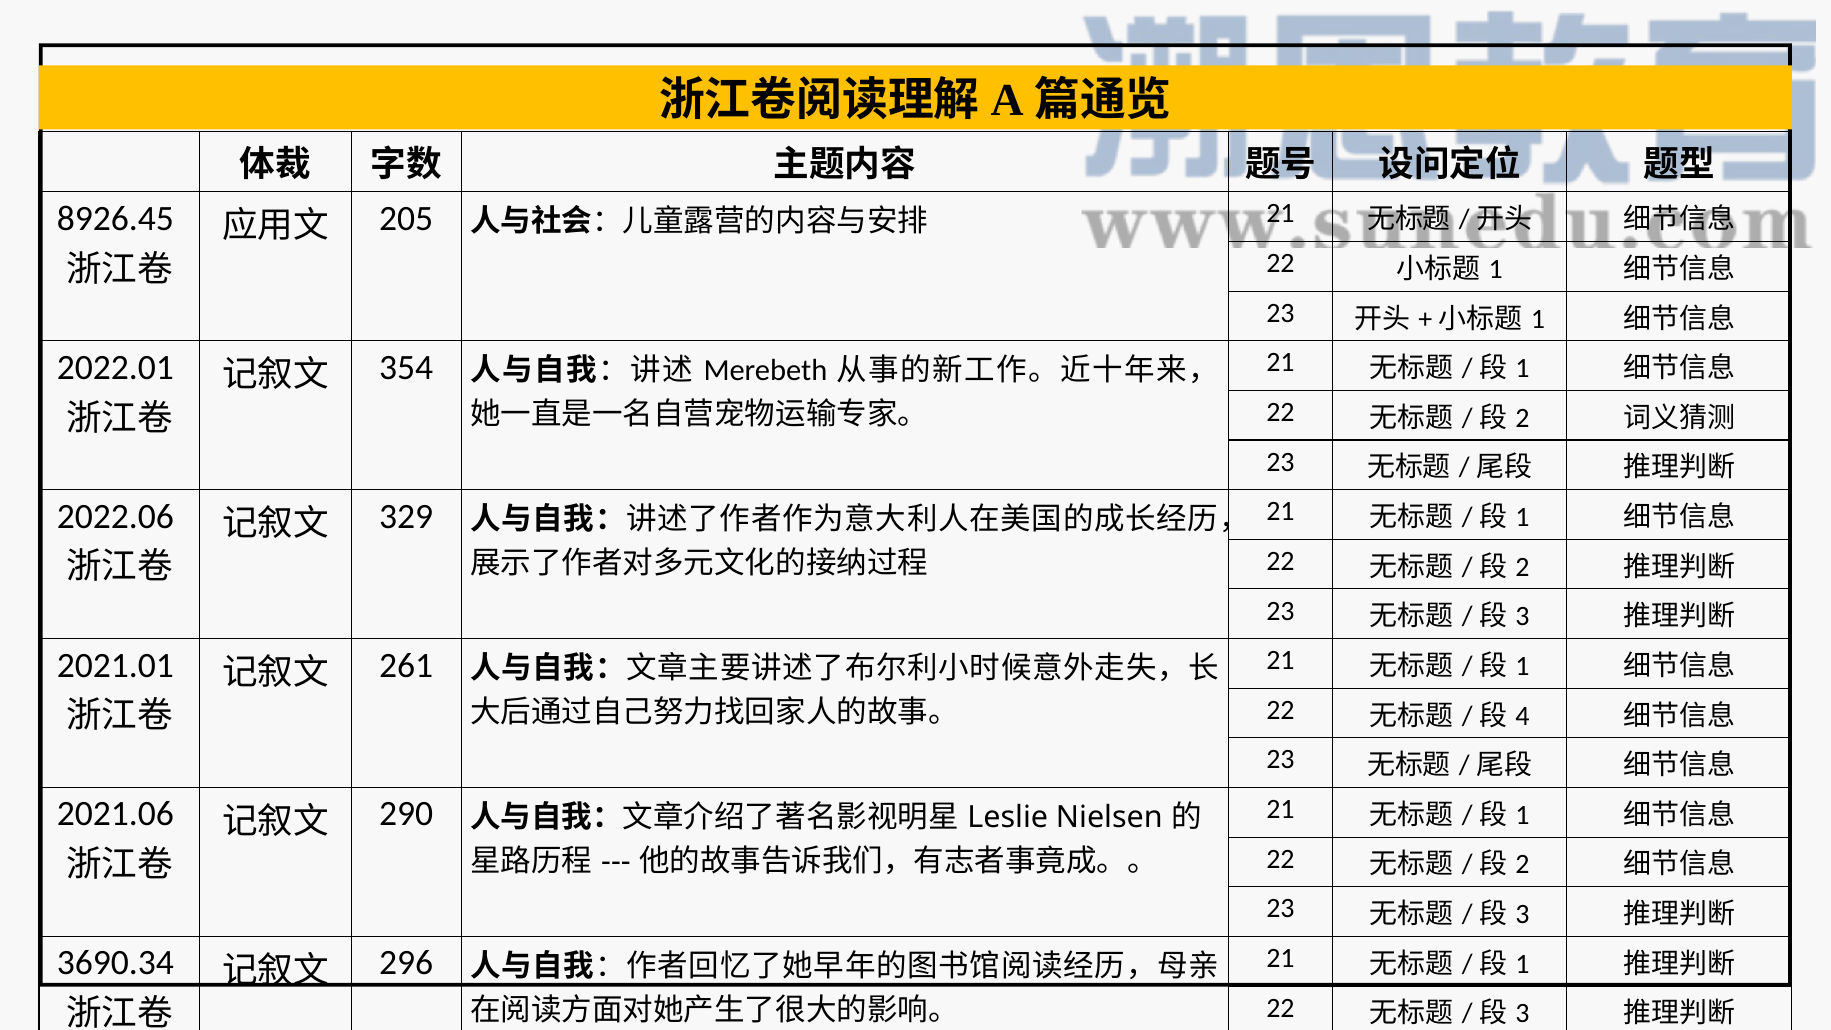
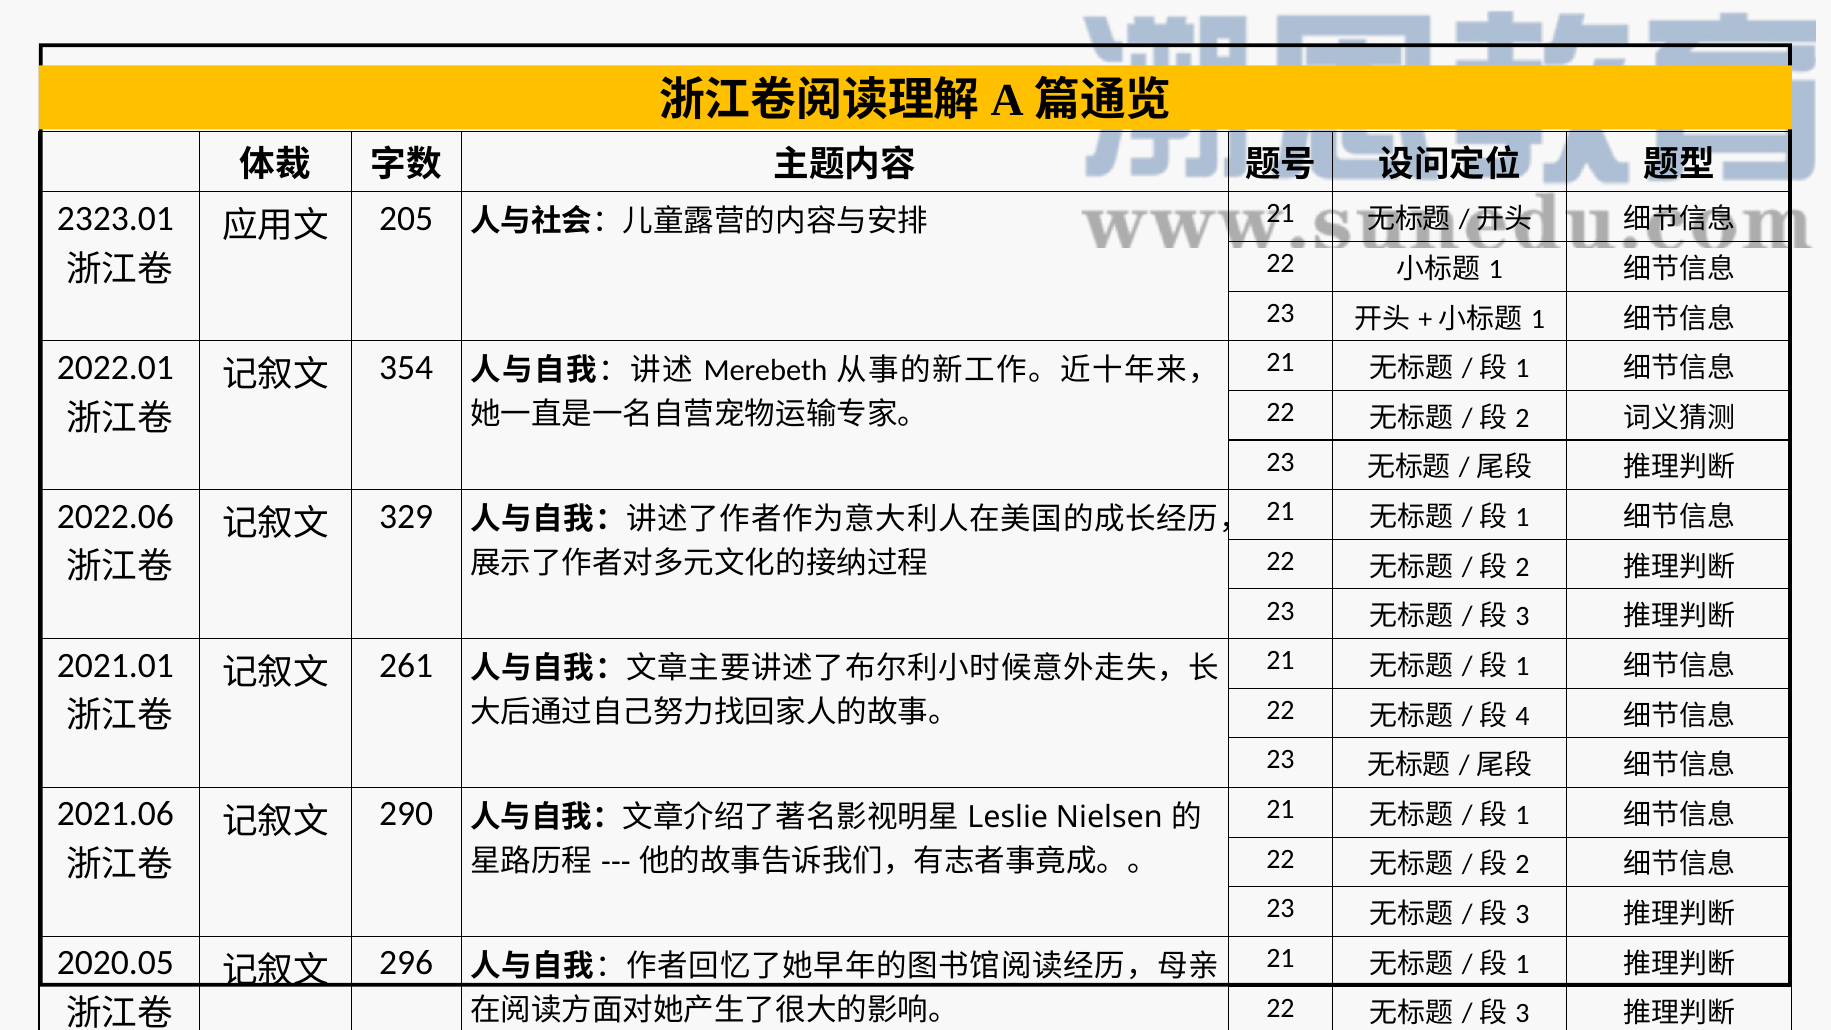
8926.45: 8926.45 -> 2323.01 (115, 219)
3690.34: 3690.34 -> 2020.05 (115, 963)
